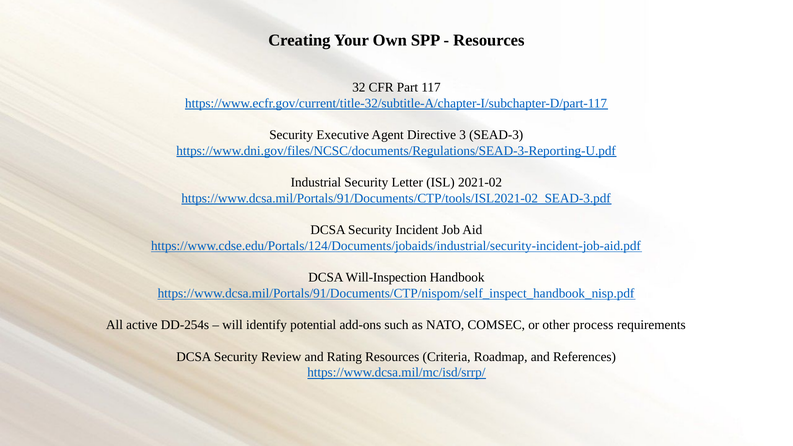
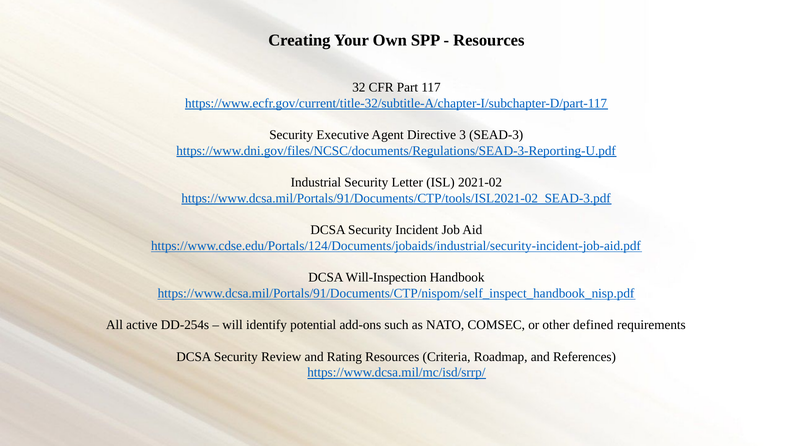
process: process -> defined (593, 325)
